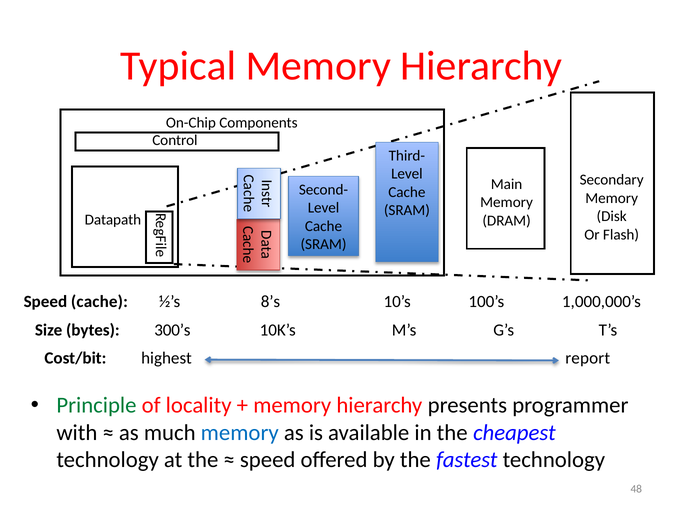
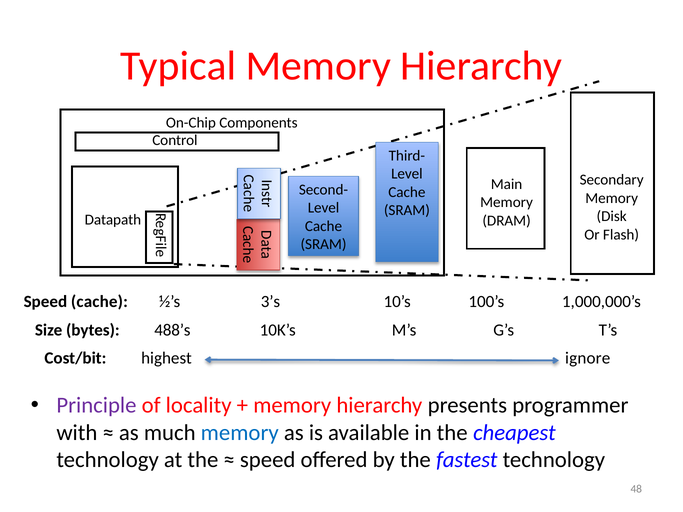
8’s: 8’s -> 3’s (270, 302)
300’s: 300’s -> 488’s (172, 330)
report: report -> ignore (588, 358)
Principle colour: green -> purple (96, 406)
